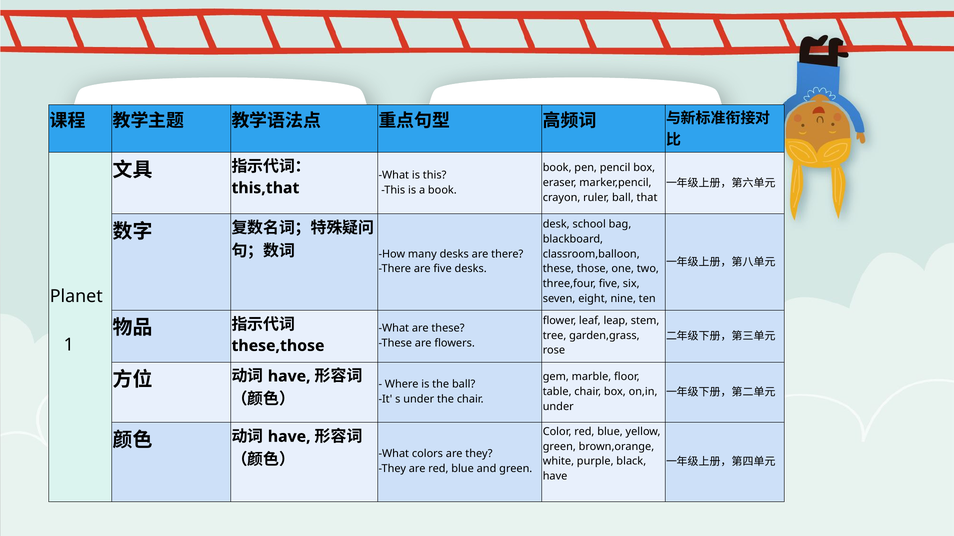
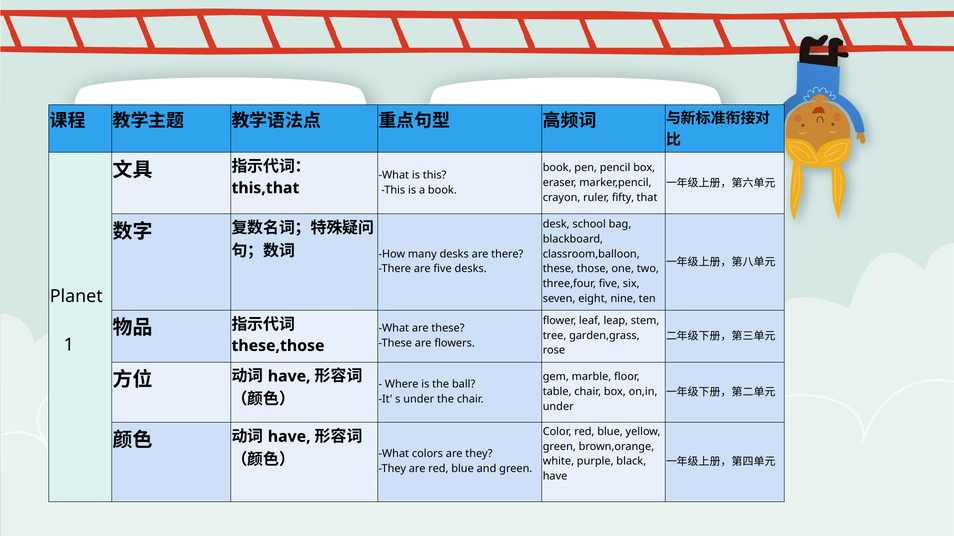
ruler ball: ball -> fifty (623, 198)
